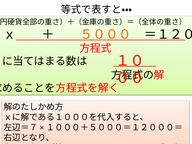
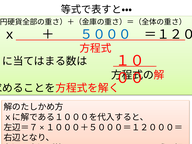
５０００ colour: orange -> blue (106, 35)
